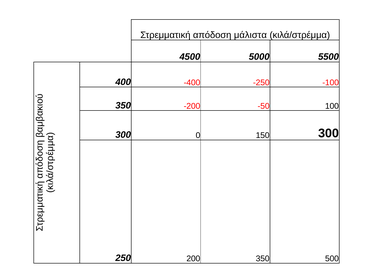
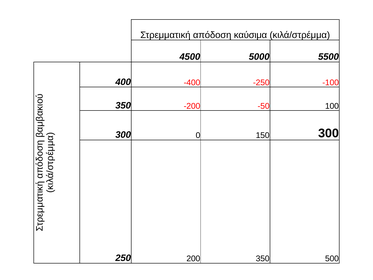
μάλιστα: μάλιστα -> καύσιμα (250, 35)
